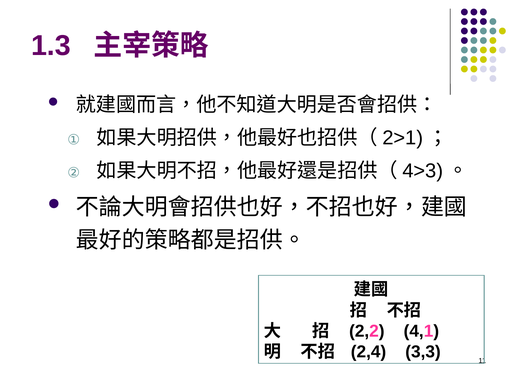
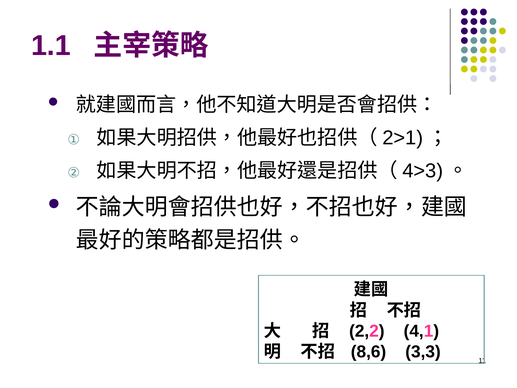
1.3: 1.3 -> 1.1 (51, 46)
2,4: 2,4 -> 8,6 (368, 351)
